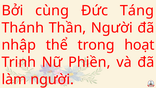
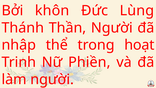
cùng: cùng -> khôn (52, 11)
Táng: Táng -> Lùng (137, 11)
